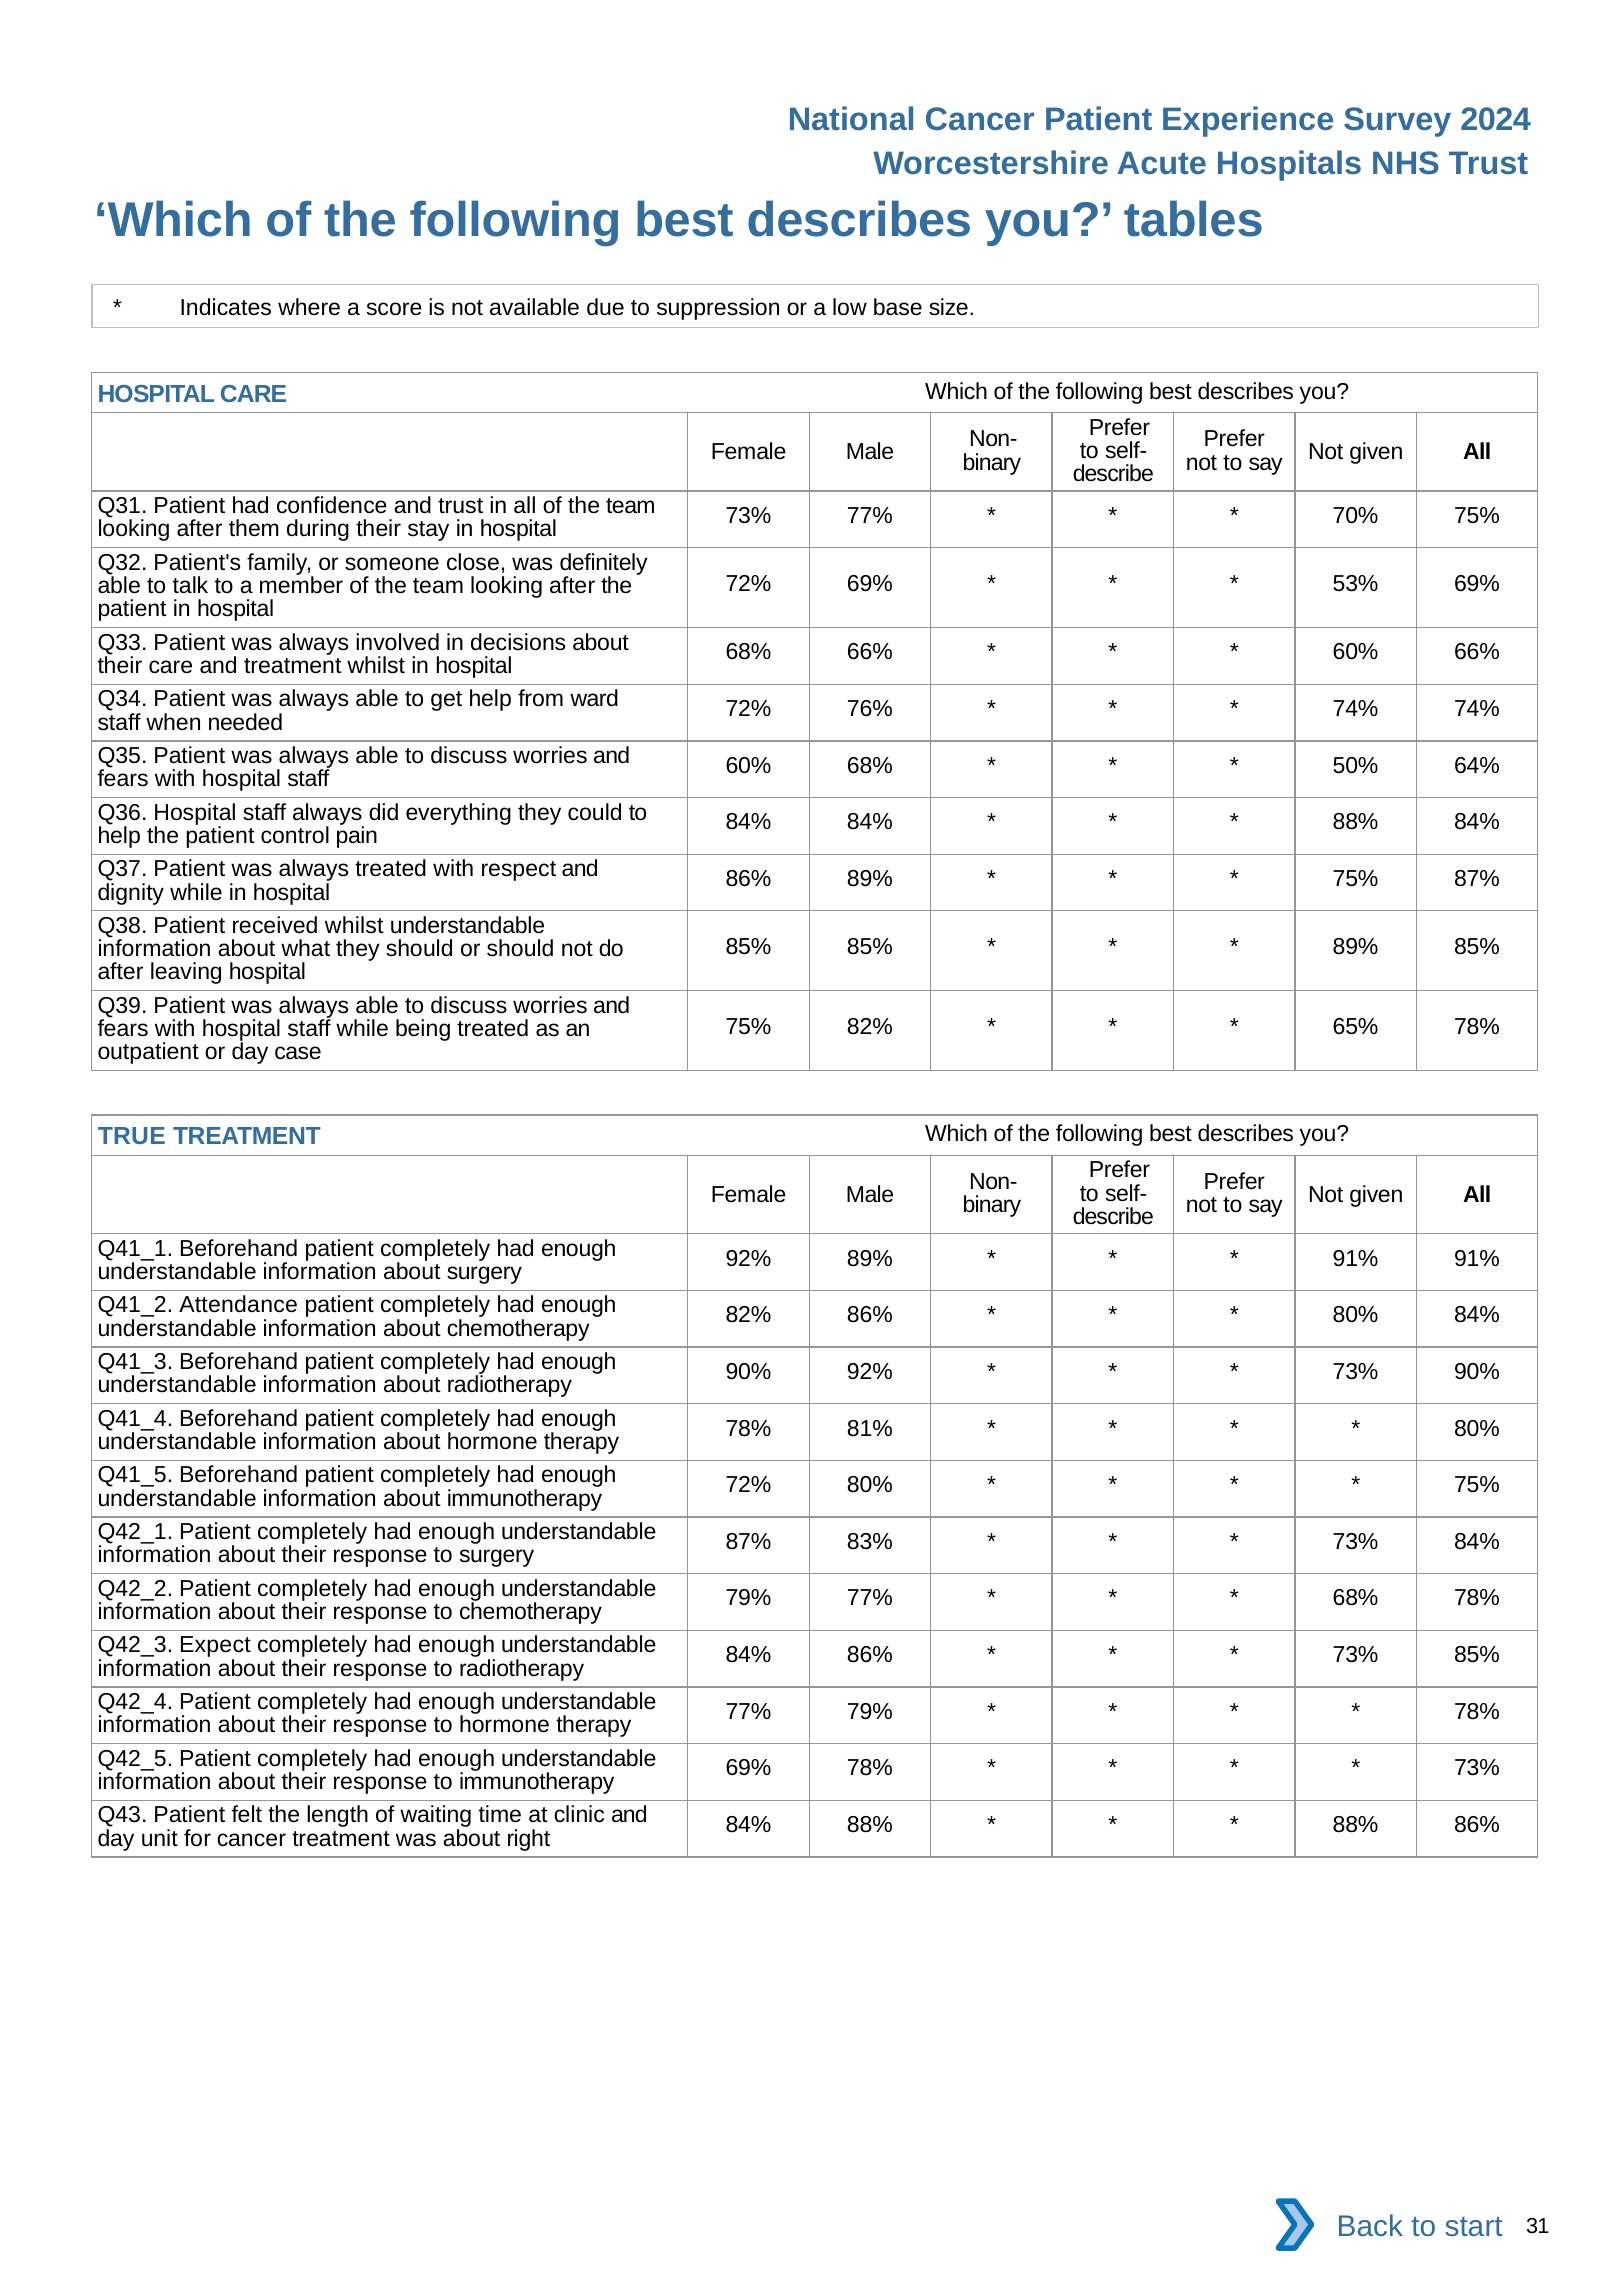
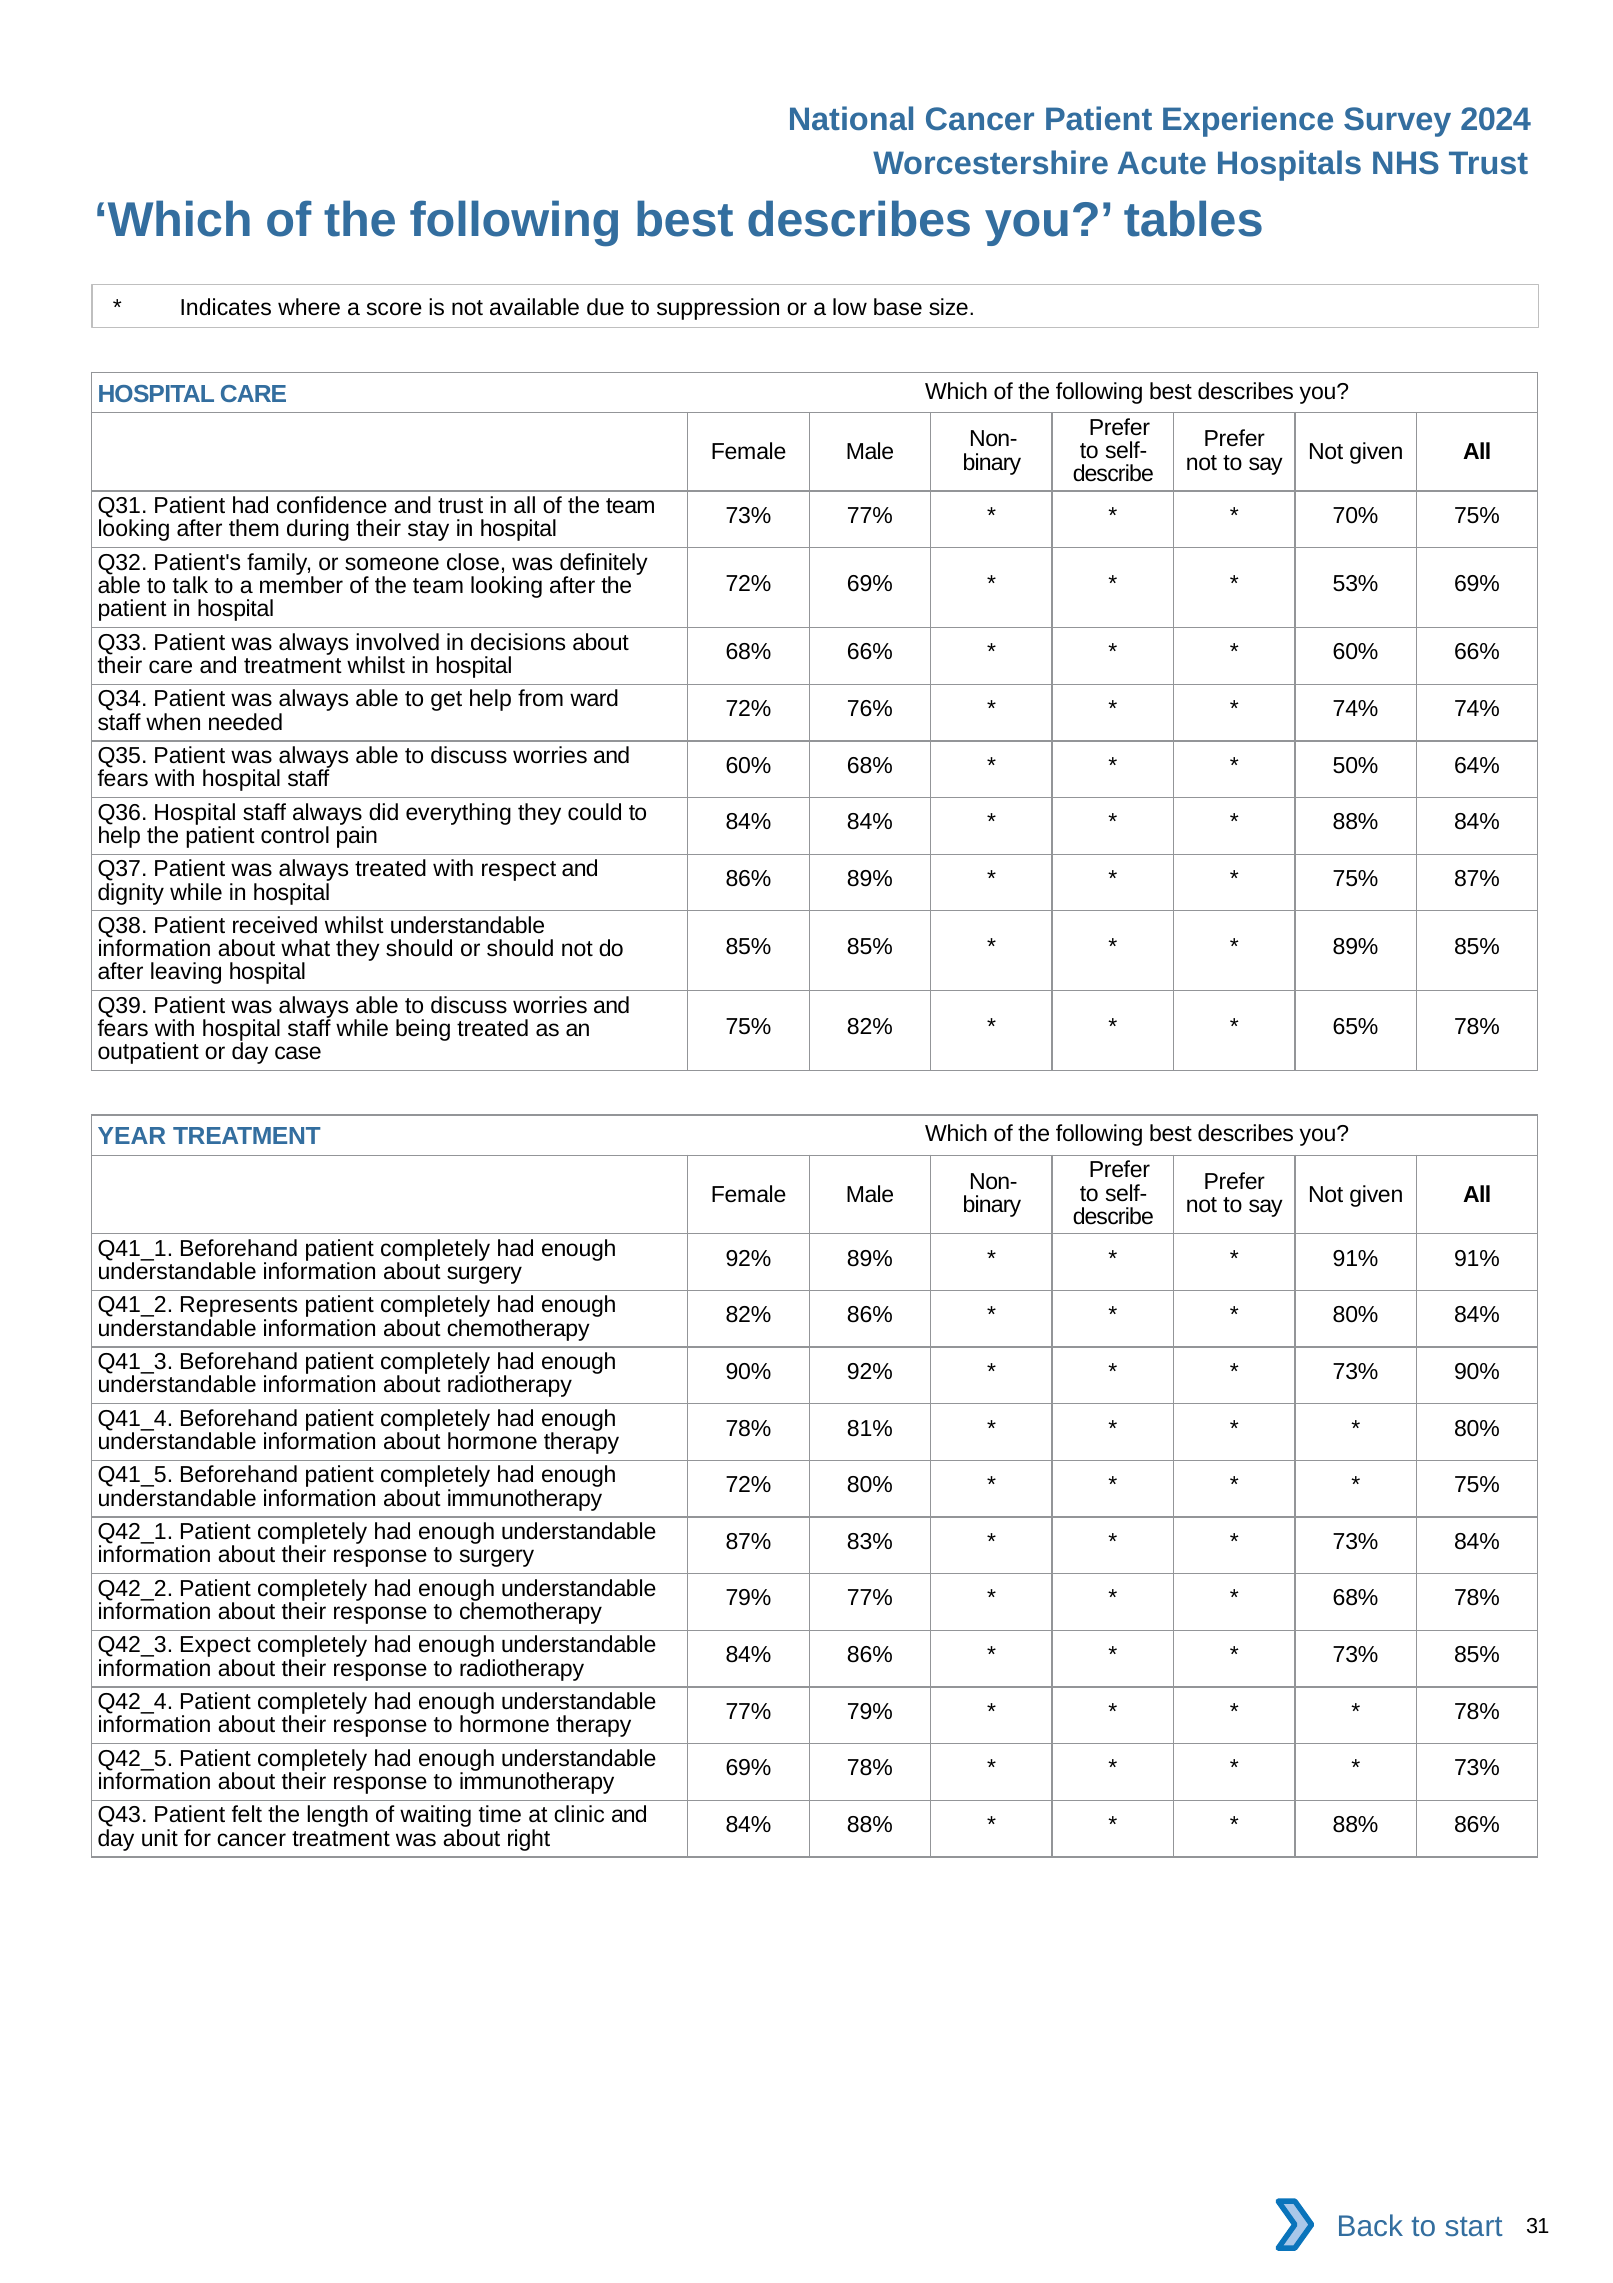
TRUE: TRUE -> YEAR (132, 1137)
Attendance: Attendance -> Represents (239, 1305)
